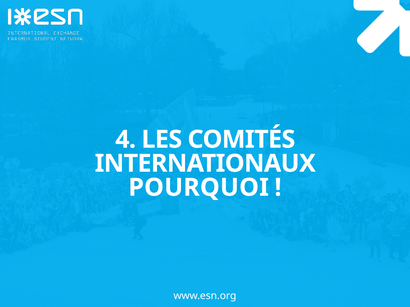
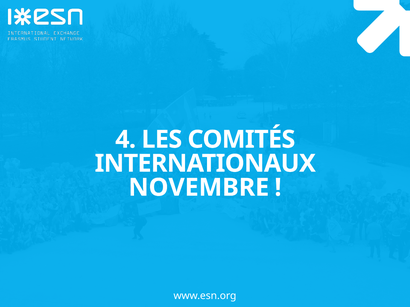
POURQUOI: POURQUOI -> NOVEMBRE (199, 188)
